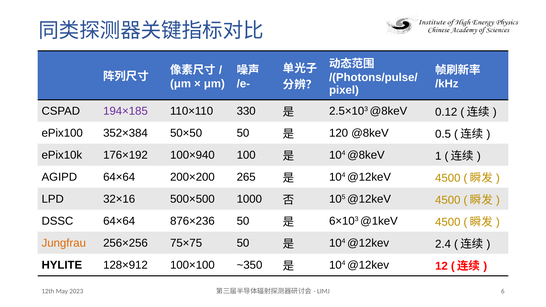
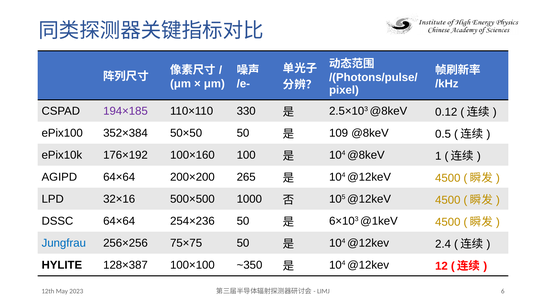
120: 120 -> 109 (339, 133)
100×940: 100×940 -> 100×160 (192, 155)
876×236: 876×236 -> 254×236 (192, 221)
Jungfrau colour: orange -> blue (64, 243)
128×912: 128×912 -> 128×387 (125, 265)
